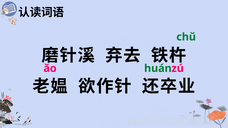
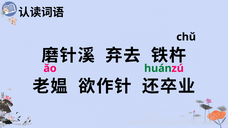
chǔ colour: green -> black (186, 37)
